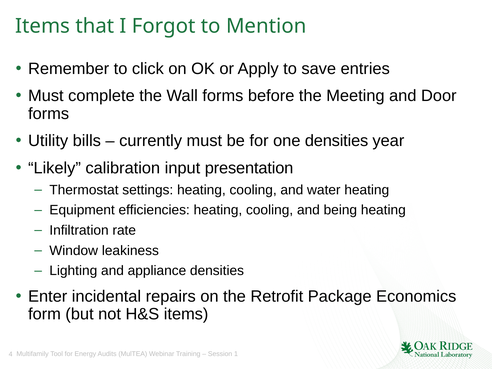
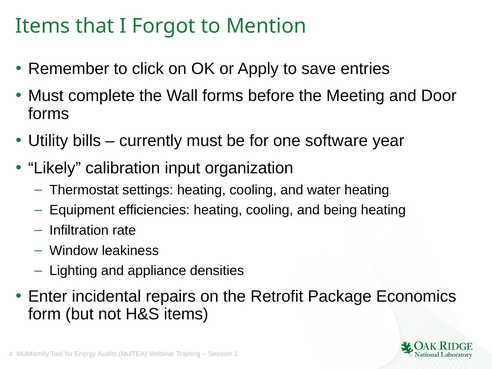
one densities: densities -> software (336, 141)
presentation: presentation -> organization (249, 168)
